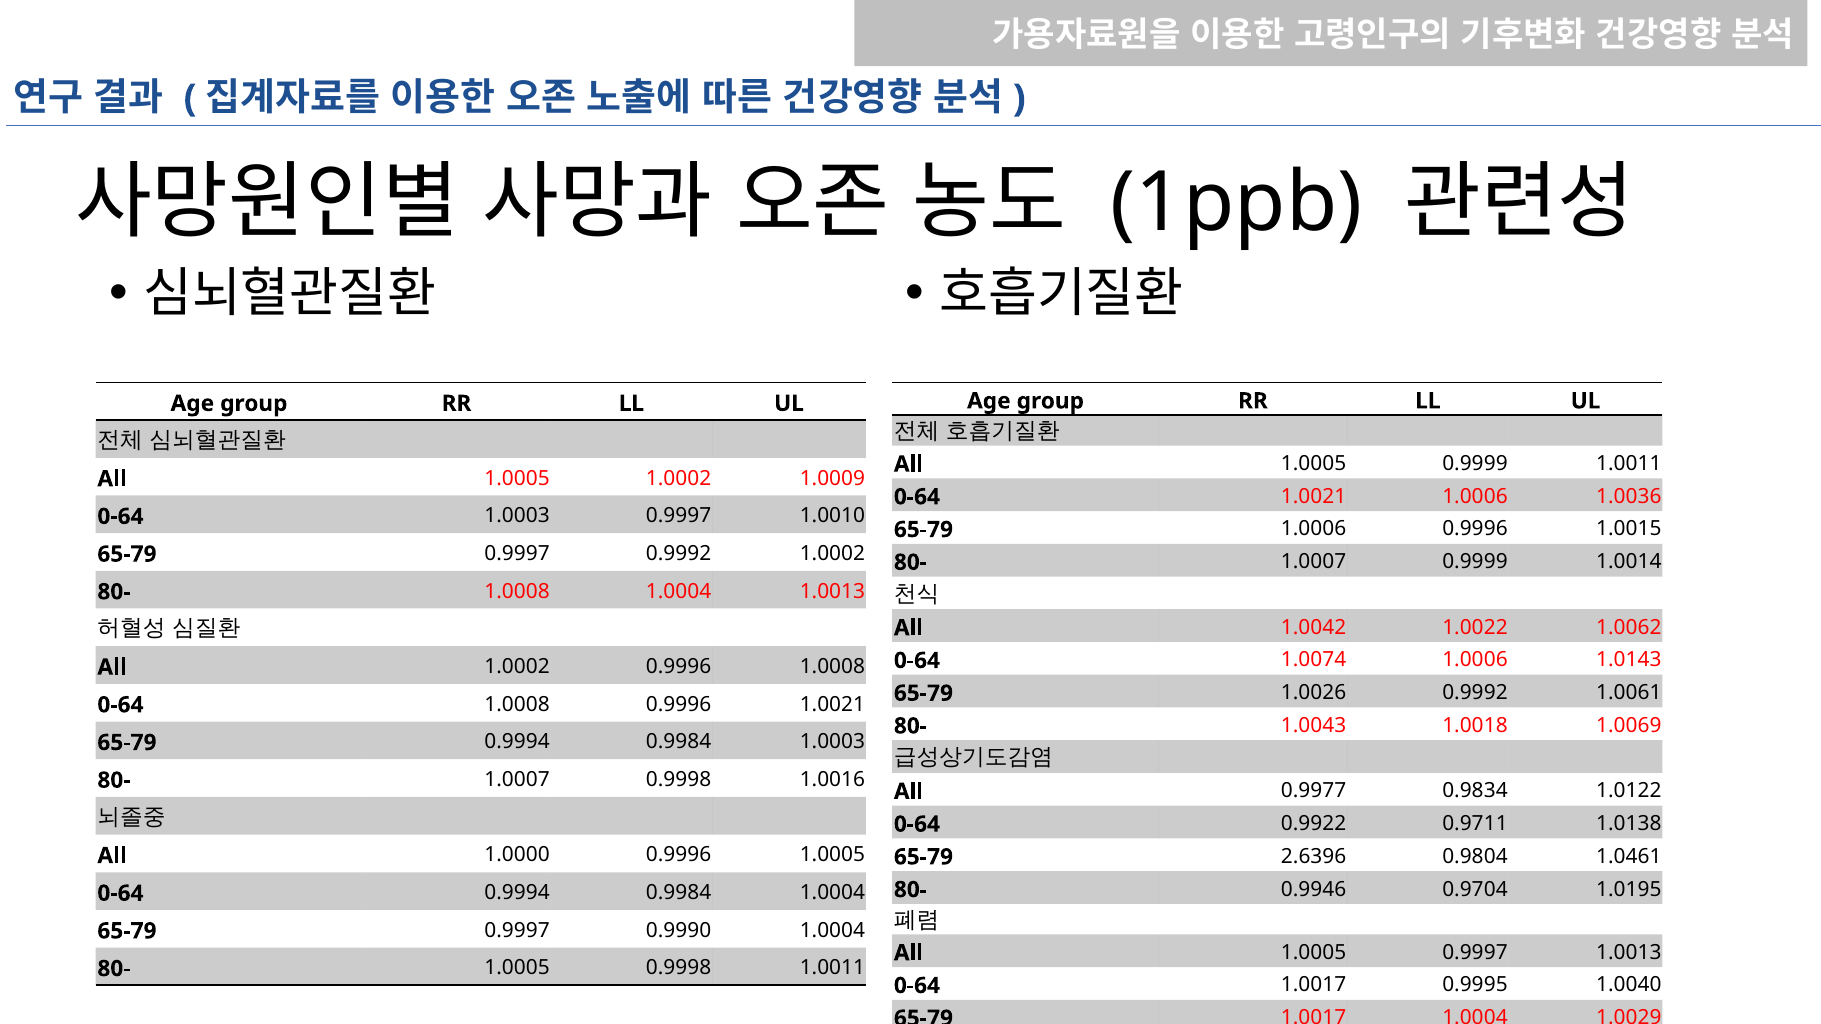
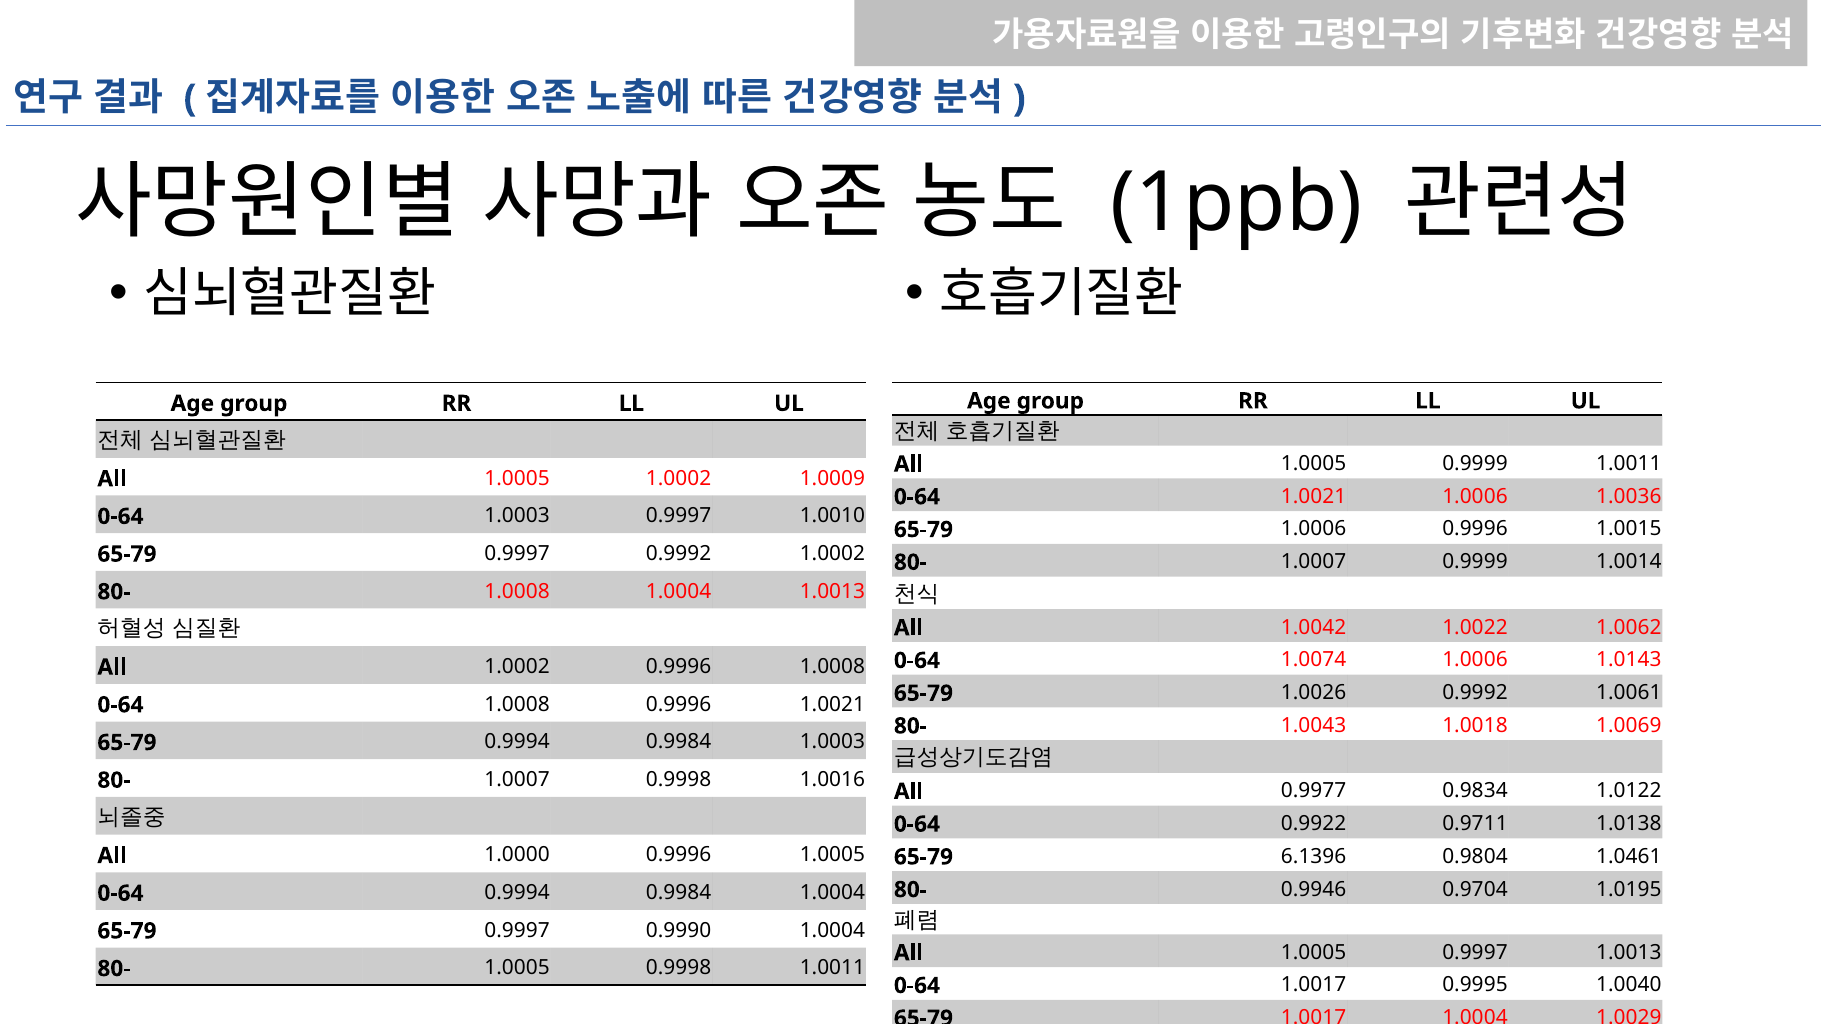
2.6396: 2.6396 -> 6.1396 (1314, 857)
